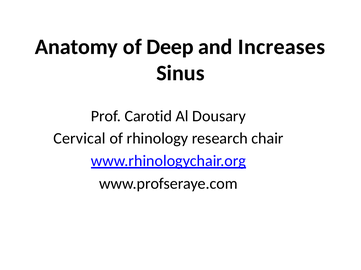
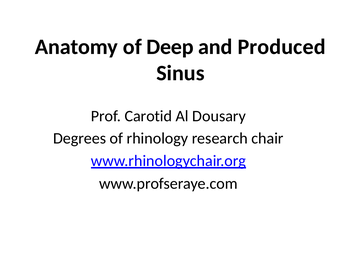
Increases: Increases -> Produced (282, 47)
Cervical: Cervical -> Degrees (80, 139)
